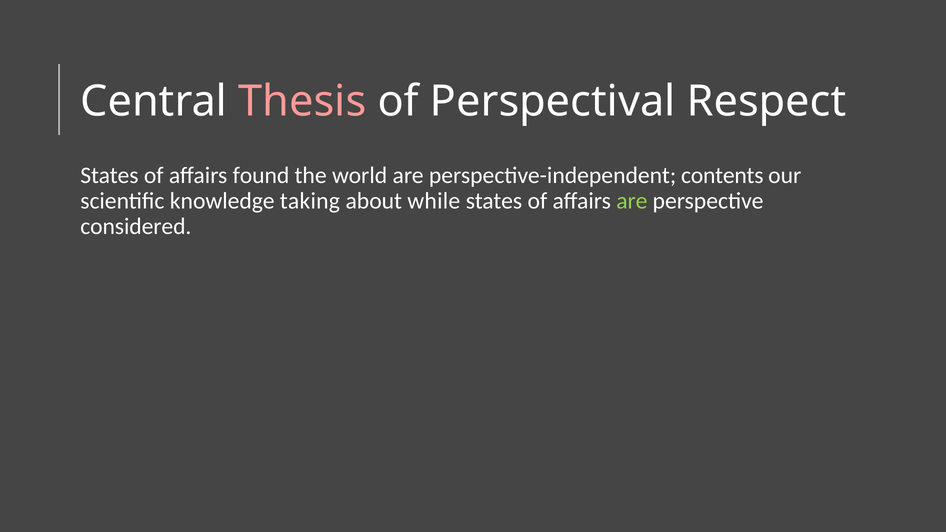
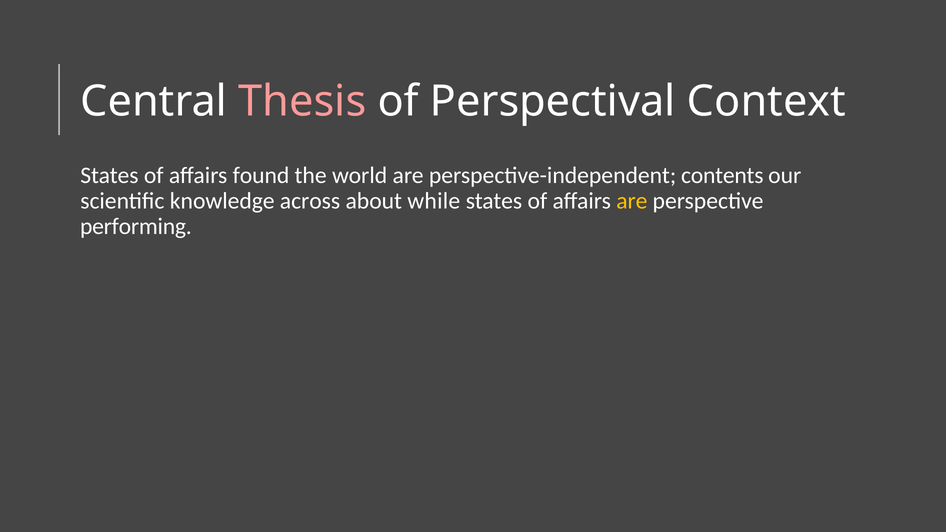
Respect: Respect -> Context (766, 101)
taking: taking -> across (310, 201)
are colour: light green -> yellow (632, 201)
considered: considered -> performing (136, 226)
